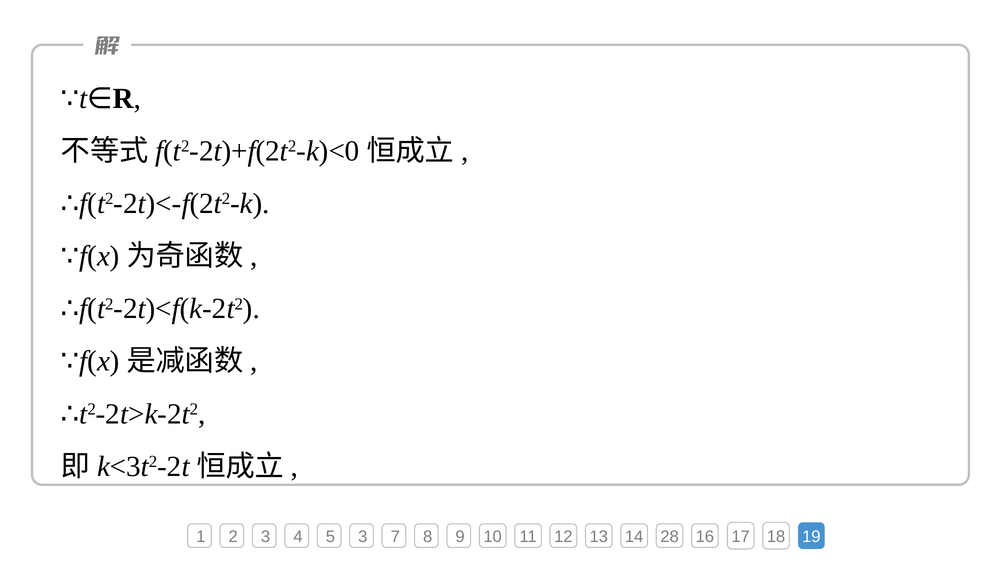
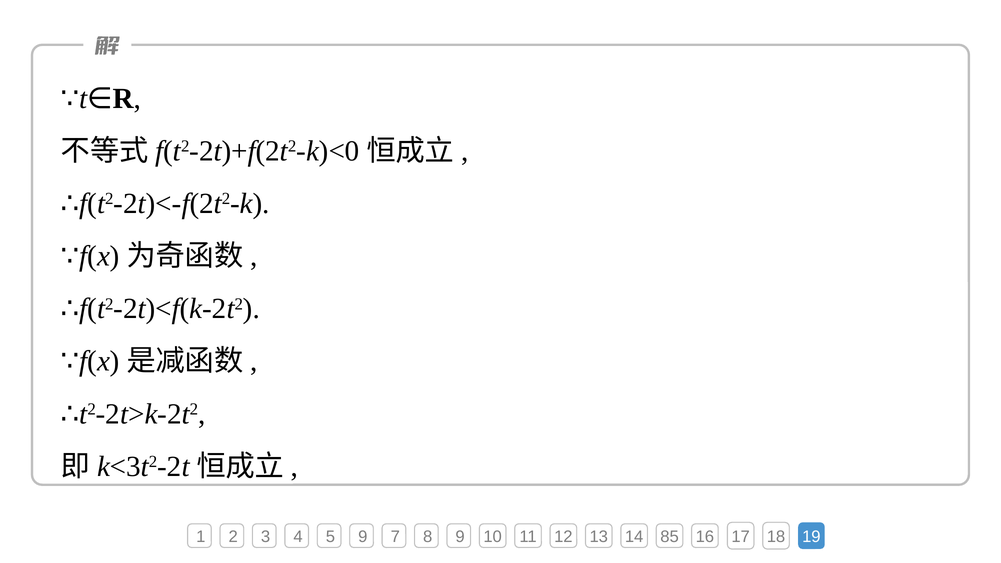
5 3: 3 -> 9 (363, 537)
28: 28 -> 85 (670, 537)
